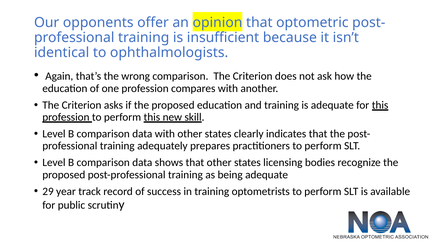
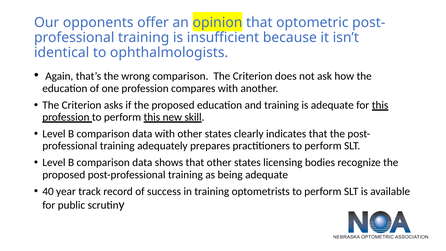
29: 29 -> 40 (48, 191)
